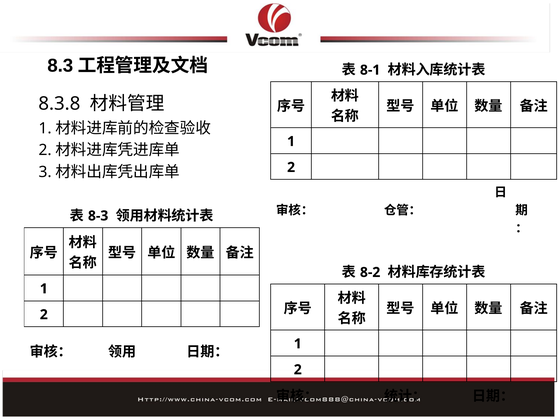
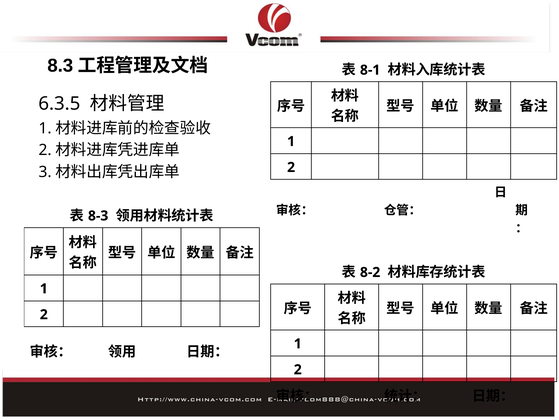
8.3.8: 8.3.8 -> 6.3.5 (60, 103)
